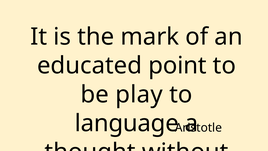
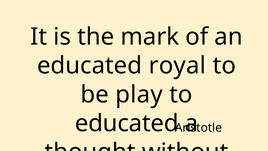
point: point -> royal (177, 66)
language: language -> educated (127, 123)
